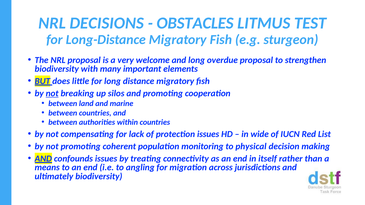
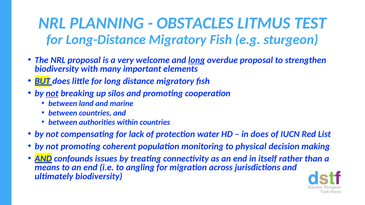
DECISIONS: DECISIONS -> PLANNING (107, 23)
long underline: none -> present (197, 60)
protection issues: issues -> water (208, 134)
in wide: wide -> does (260, 134)
